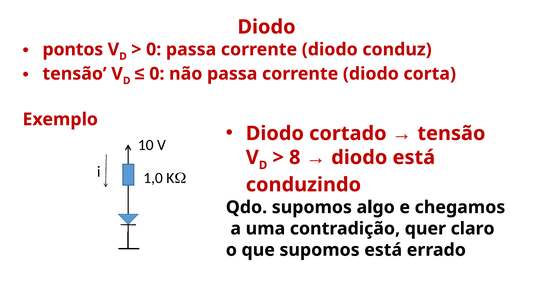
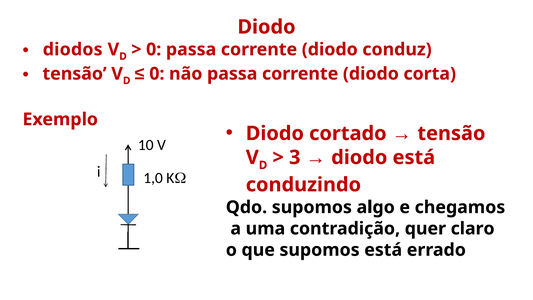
pontos: pontos -> diodos (73, 49)
8: 8 -> 3 (295, 157)
